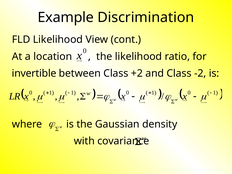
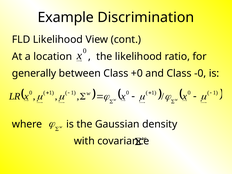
invertible: invertible -> generally (34, 73)
+2: +2 -> +0 (137, 73)
-2: -2 -> -0 (200, 73)
